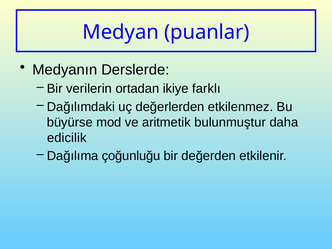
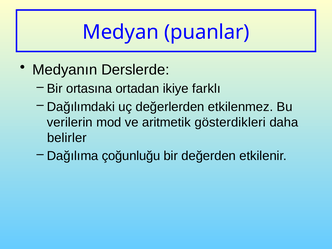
verilerin: verilerin -> ortasına (89, 89)
büyürse: büyürse -> verilerin (70, 122)
bulunmuştur: bulunmuştur -> gösterdikleri (230, 122)
edicilik: edicilik -> belirler (67, 138)
